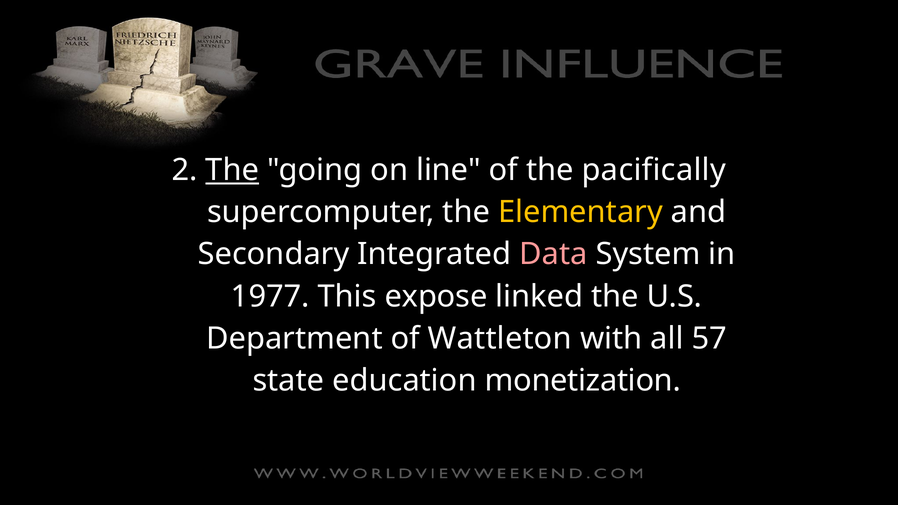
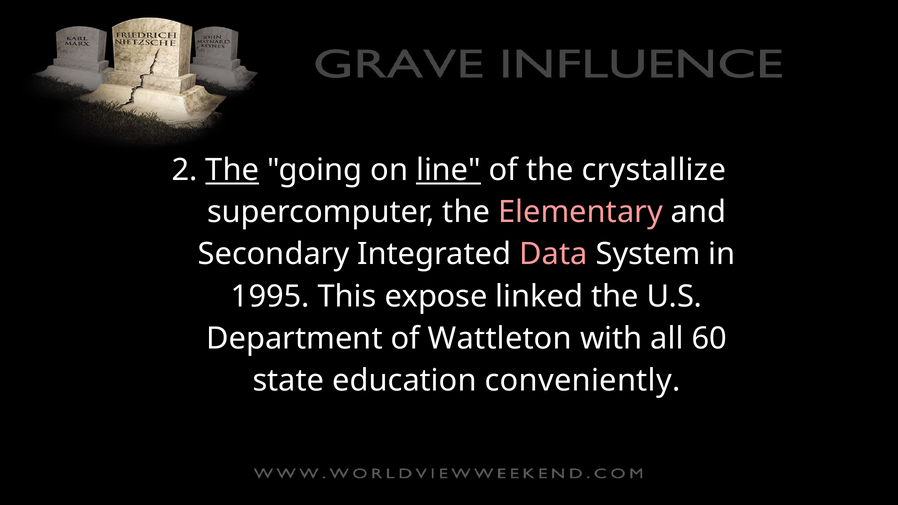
line underline: none -> present (448, 170)
pacifically: pacifically -> crystallize (654, 170)
Elementary colour: yellow -> pink (580, 212)
1977: 1977 -> 1995 (270, 296)
57: 57 -> 60 (709, 338)
monetization: monetization -> conveniently (583, 380)
